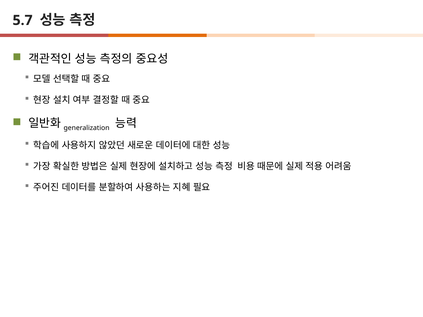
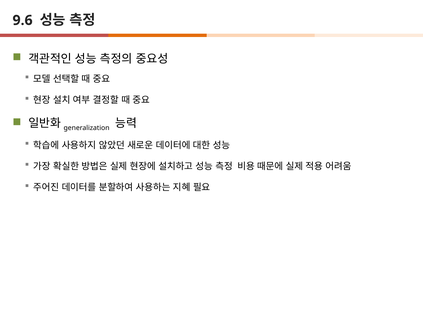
5.7: 5.7 -> 9.6 (23, 20)
